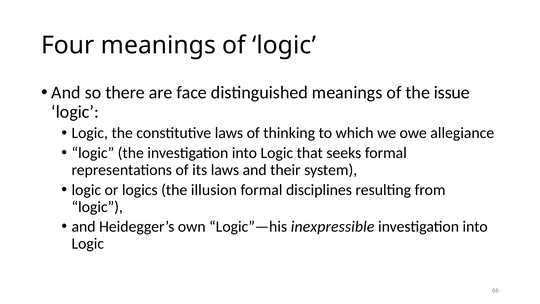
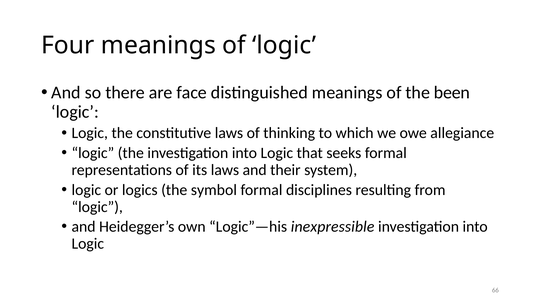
issue: issue -> been (452, 93)
illusion: illusion -> symbol (214, 190)
